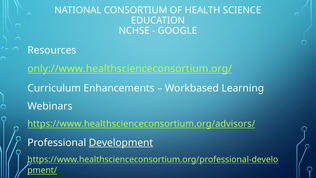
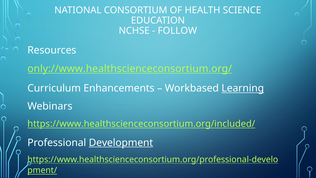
GOOGLE: GOOGLE -> FOLLOW (177, 31)
Learning underline: none -> present (243, 88)
https://www.healthscienceconsortium.org/advisors/: https://www.healthscienceconsortium.org/advisors/ -> https://www.healthscienceconsortium.org/included/ (141, 124)
